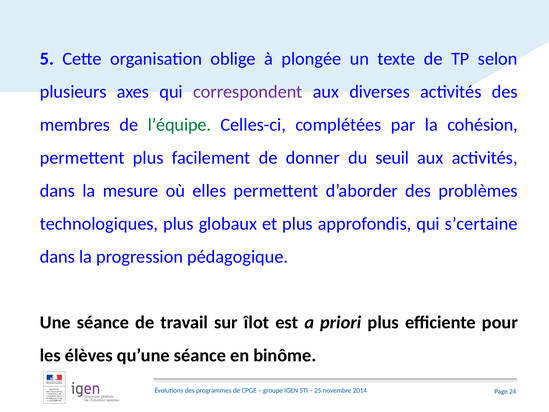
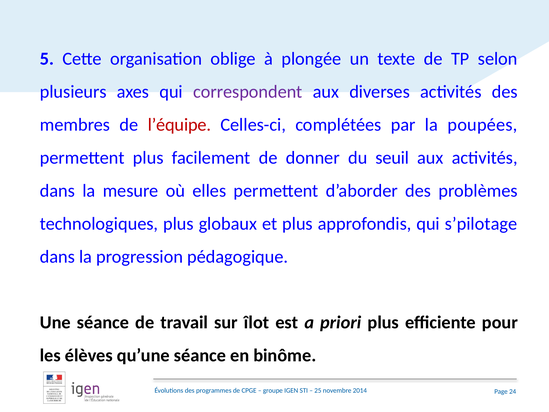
l’équipe colour: green -> red (179, 125)
cohésion: cohésion -> poupées (482, 125)
s’certaine: s’certaine -> s’pilotage (481, 224)
